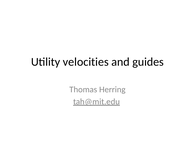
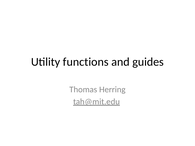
velocities: velocities -> functions (86, 62)
